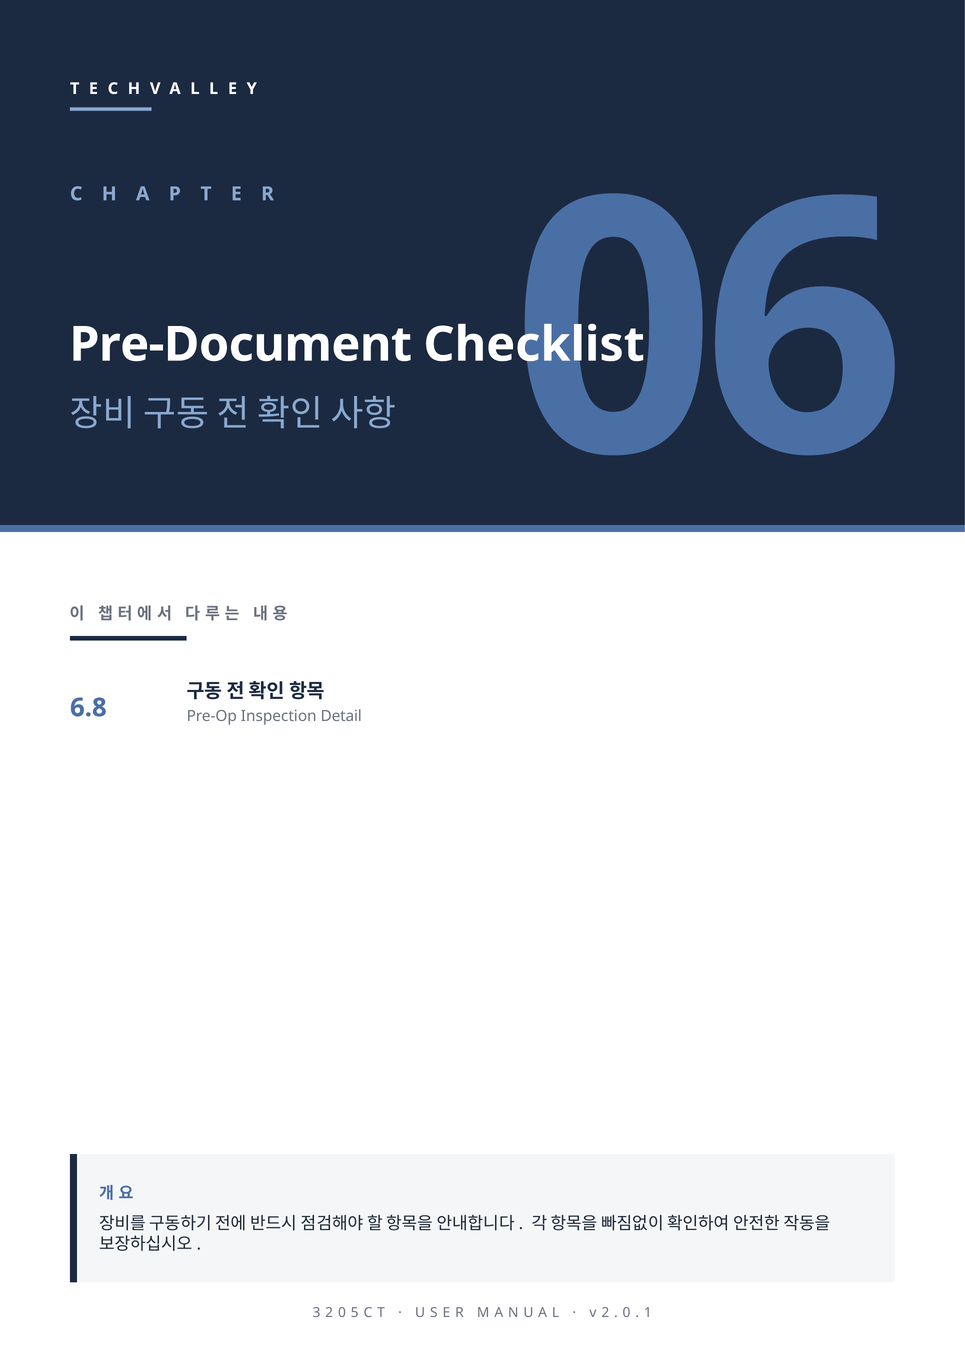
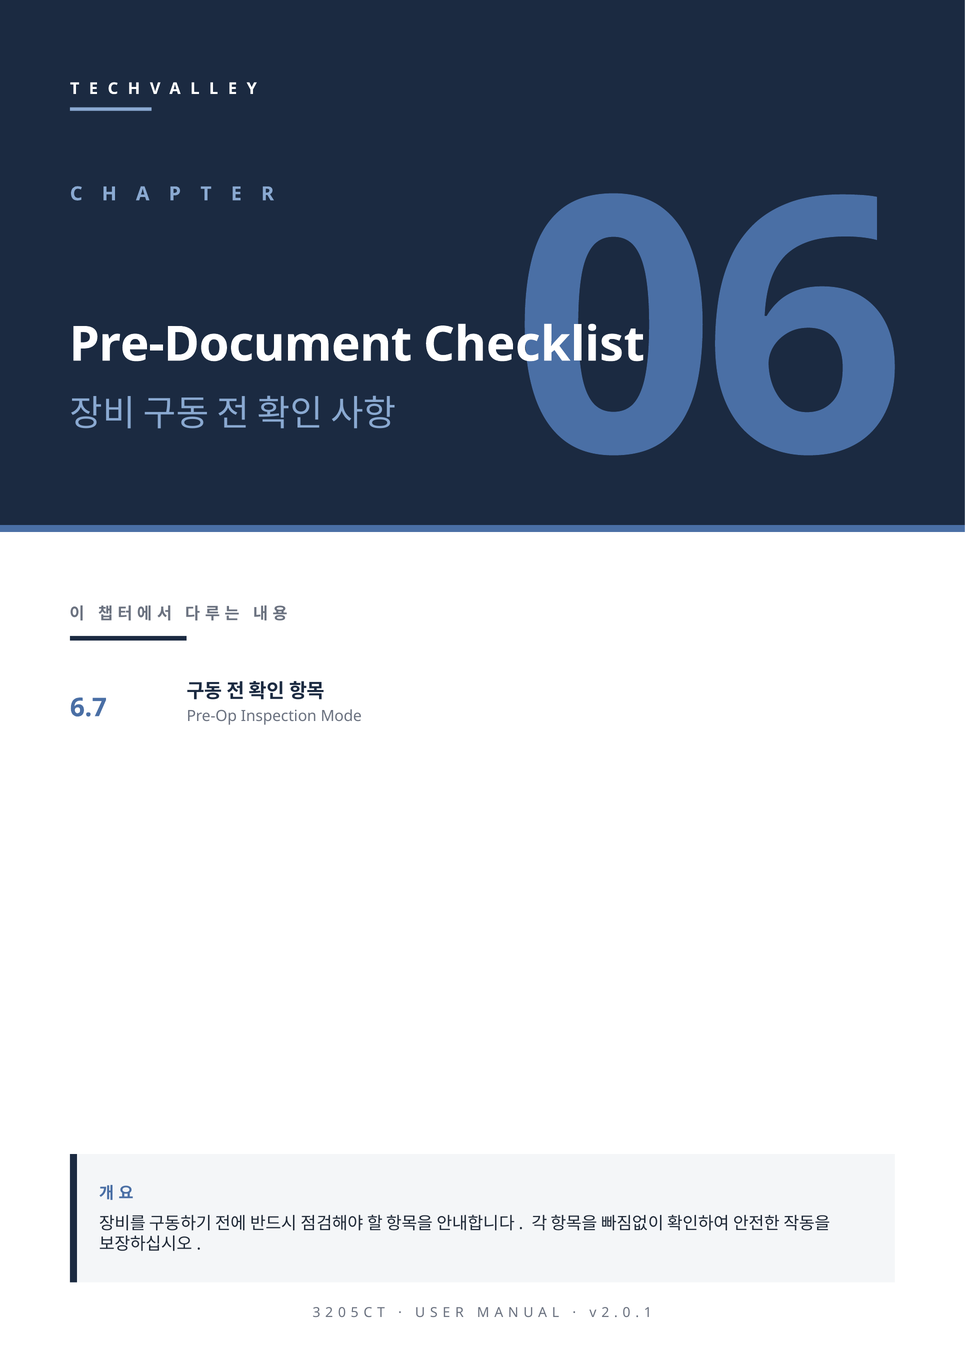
6.8: 6.8 -> 6.7 (88, 708)
Detail: Detail -> Mode (341, 716)
